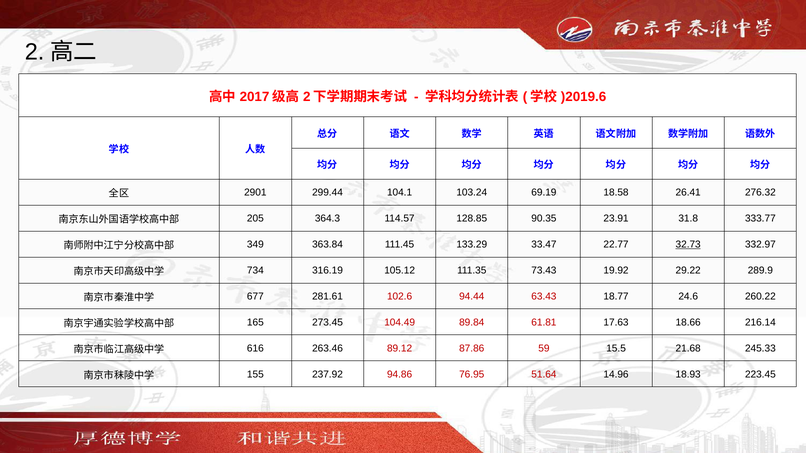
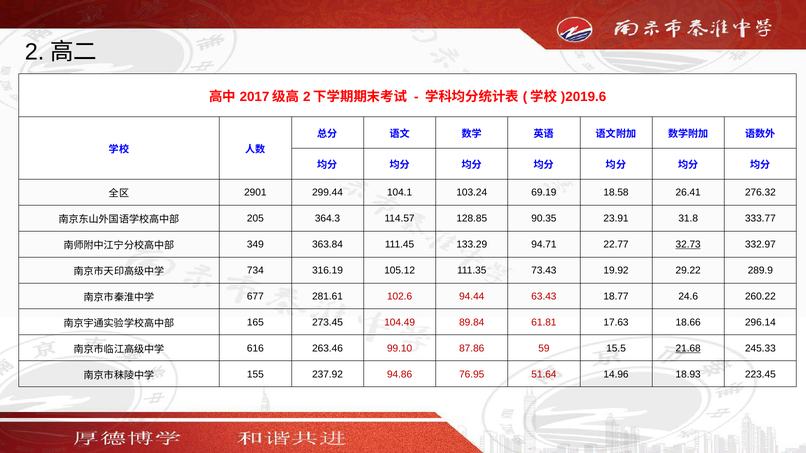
33.47: 33.47 -> 94.71 (544, 245)
216.14: 216.14 -> 296.14 (760, 323)
89.12: 89.12 -> 99.10 (400, 349)
21.68 underline: none -> present (688, 349)
